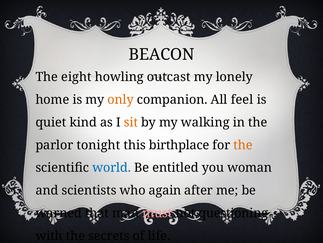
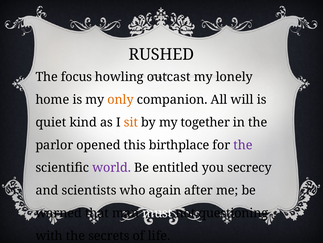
BEACON: BEACON -> RUSHED (161, 54)
eight: eight -> focus (76, 77)
feel: feel -> will (242, 99)
walking: walking -> together (205, 122)
tonight: tonight -> opened (98, 145)
the colour: orange -> purple (243, 145)
world colour: blue -> purple (112, 167)
woman: woman -> secrecy (250, 167)
must colour: pink -> white (157, 213)
